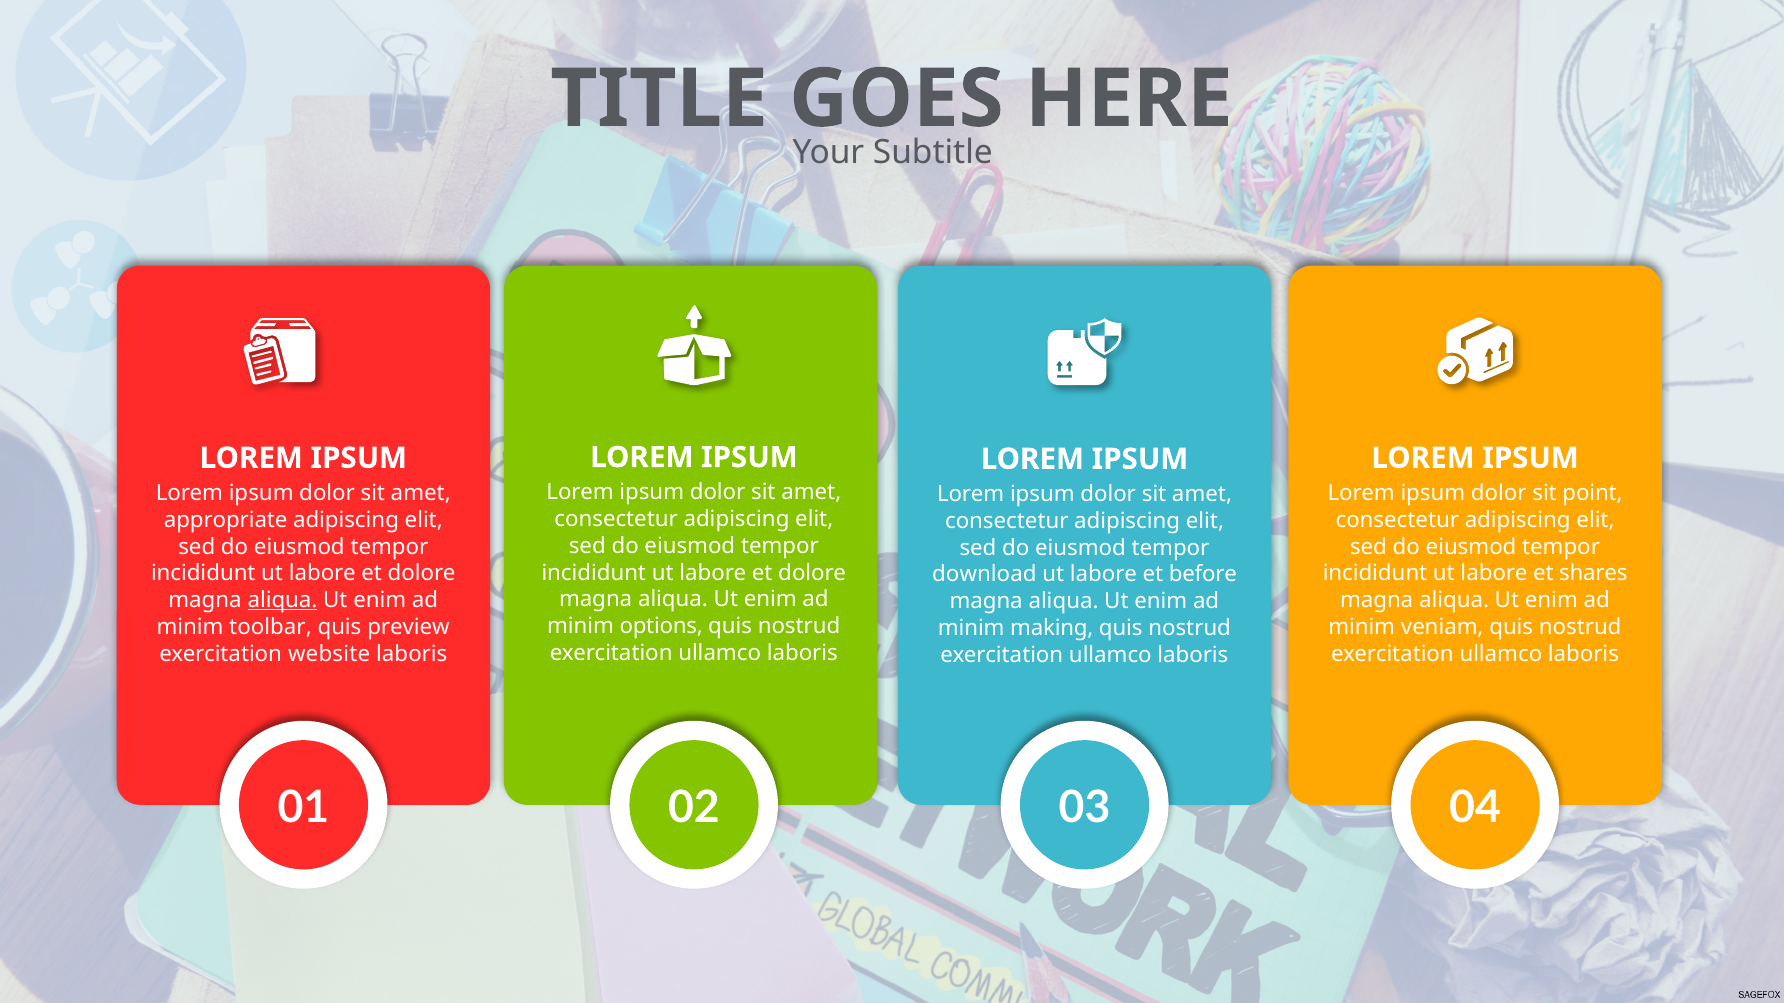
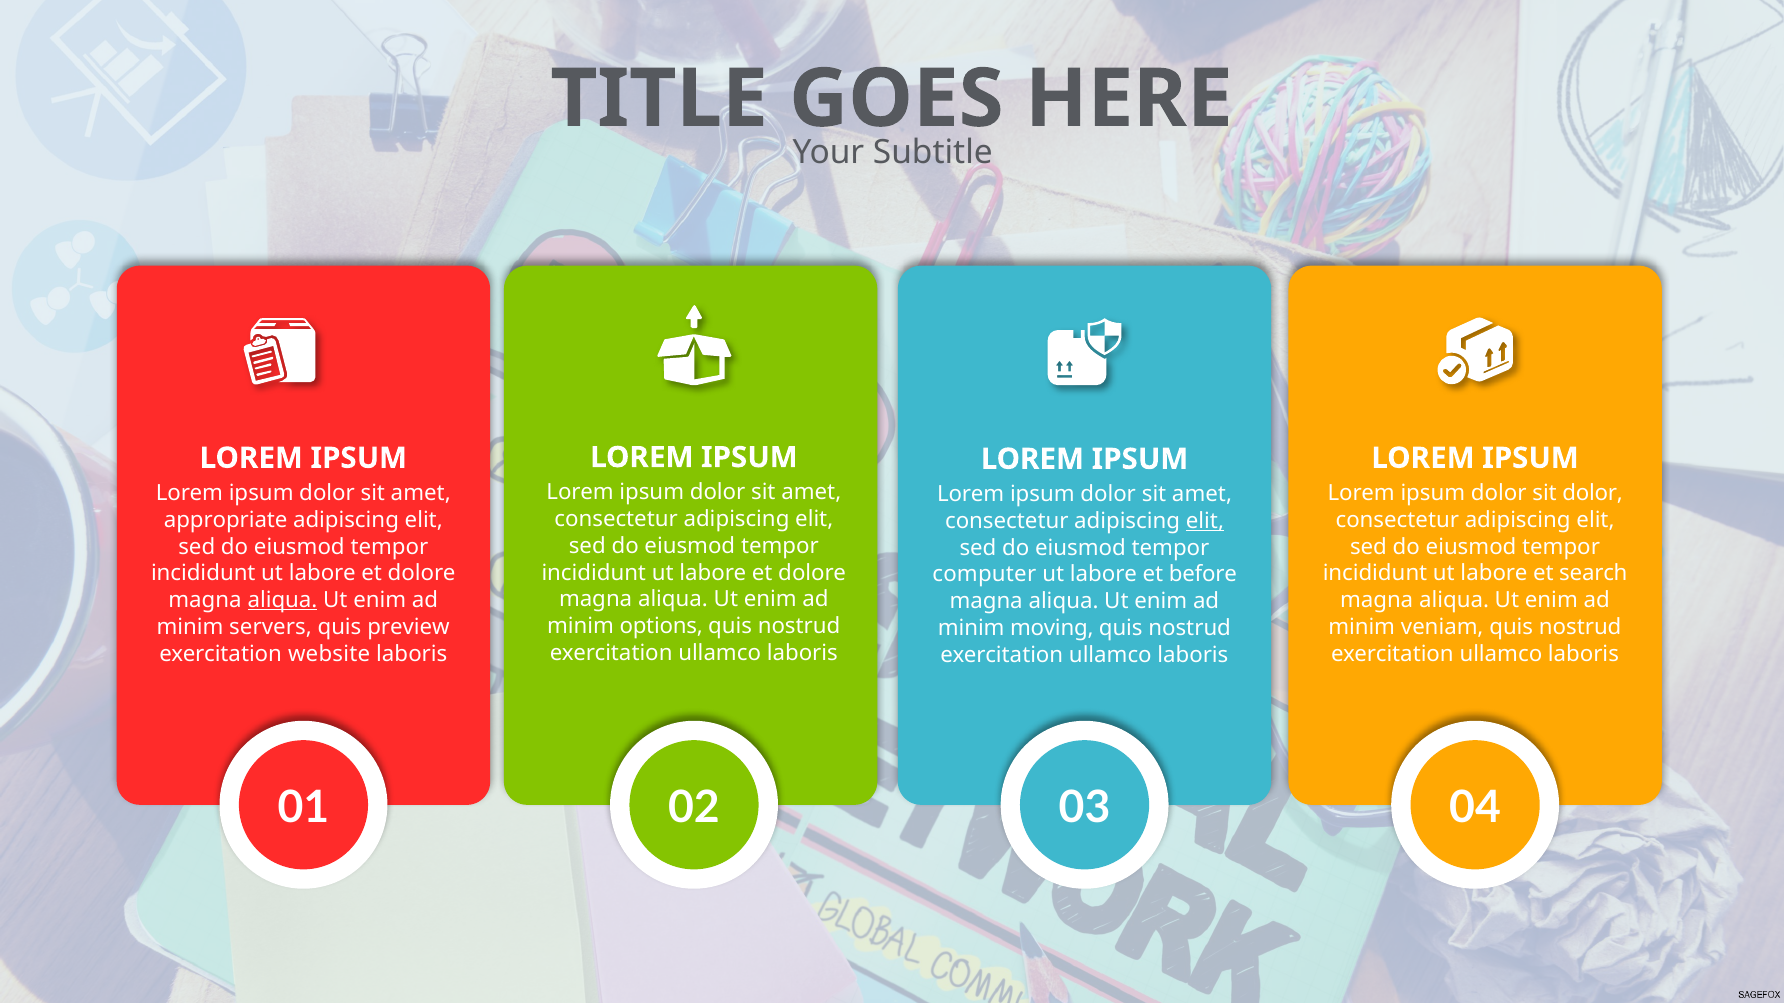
sit point: point -> dolor (1593, 493)
elit underline: none -> present (1205, 521)
shares: shares -> search (1593, 574)
download: download -> computer (984, 575)
toolbar: toolbar -> servers (270, 627)
making: making -> moving (1052, 628)
